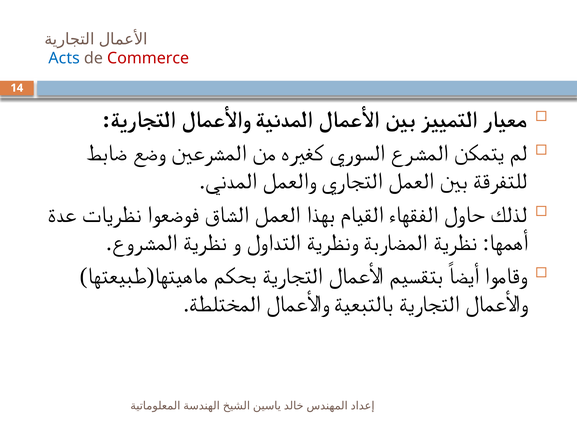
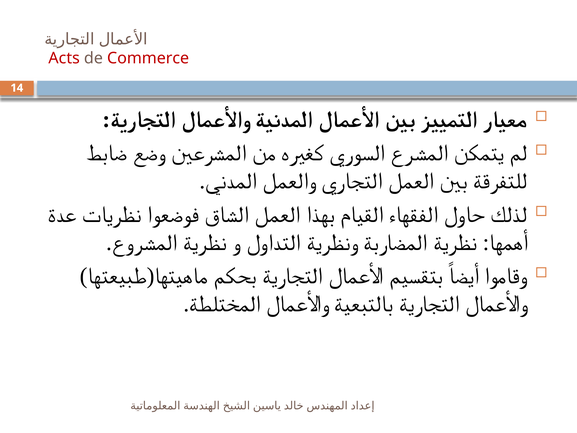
Acts colour: blue -> red (64, 58)
